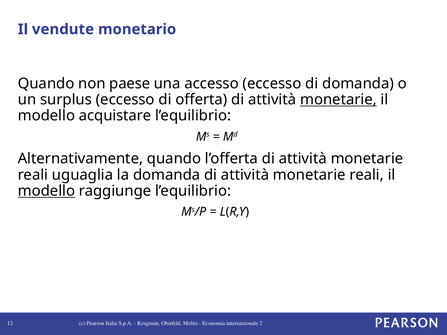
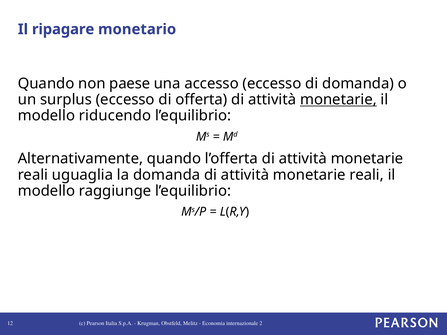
vendute: vendute -> ripagare (63, 29)
acquistare: acquistare -> riducendo (115, 116)
modello underline: present -> none (46, 191)
